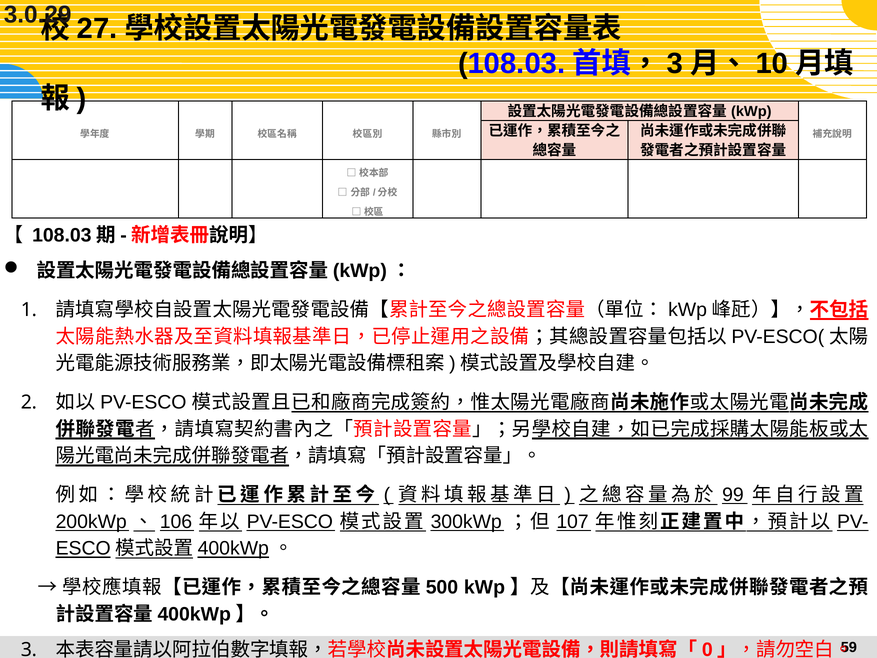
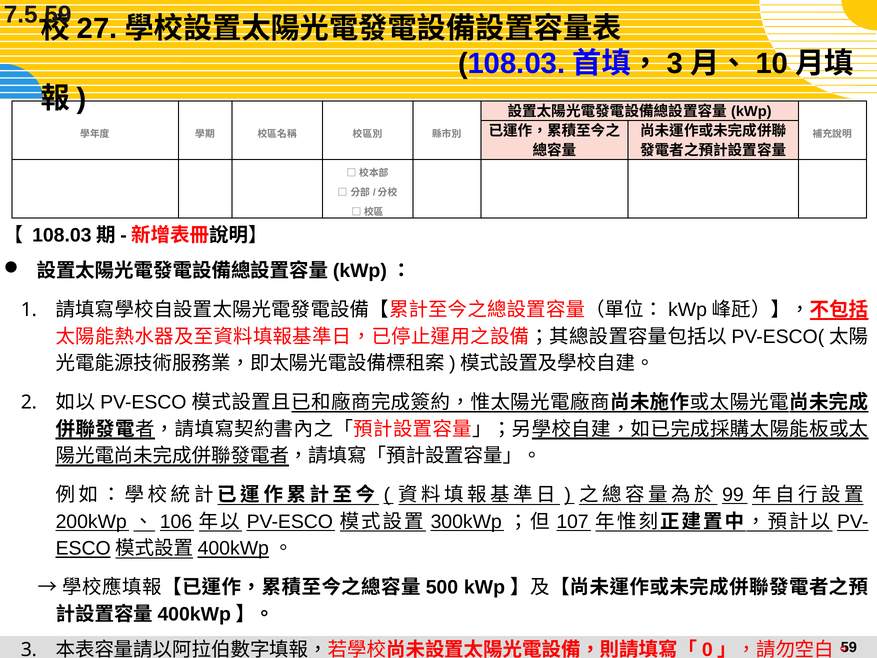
3.0.29: 3.0.29 -> 7.5.59 (38, 15)
